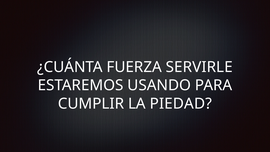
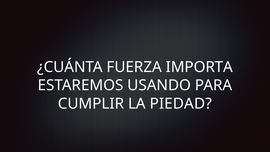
SERVIRLE: SERVIRLE -> IMPORTA (199, 67)
